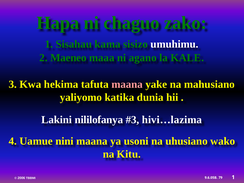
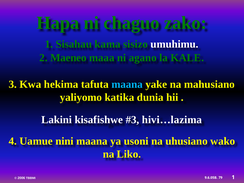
maana colour: pink -> light blue (127, 84)
nililofanya: nililofanya -> kisafishwe (99, 120)
Kitu: Kitu -> Liko (129, 154)
